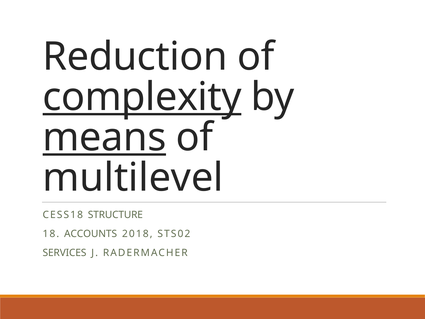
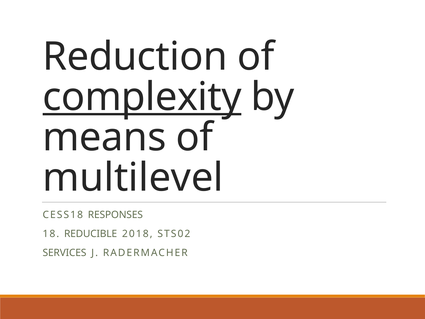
means underline: present -> none (104, 137)
STRUCTURE: STRUCTURE -> RESPONSES (115, 215)
ACCOUNTS: ACCOUNTS -> REDUCIBLE (91, 234)
